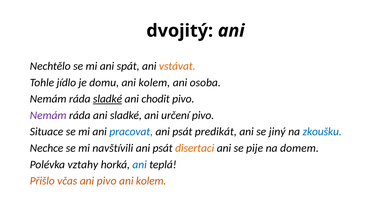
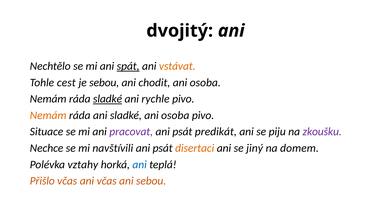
spát underline: none -> present (128, 66)
jídlo: jídlo -> cest (66, 83)
je domu: domu -> sebou (104, 83)
kolem: kolem -> chodit (154, 83)
chodit: chodit -> rychle (156, 99)
Nemám colour: purple -> orange (48, 115)
sladké ani určení: určení -> osoba (175, 115)
pracovat colour: blue -> purple (131, 132)
jiný: jiný -> piju (277, 132)
zkoušku colour: blue -> purple (322, 132)
pije: pije -> jiný (255, 148)
ani pivo: pivo -> včas (107, 181)
kolem: kolem -> sebou (151, 181)
